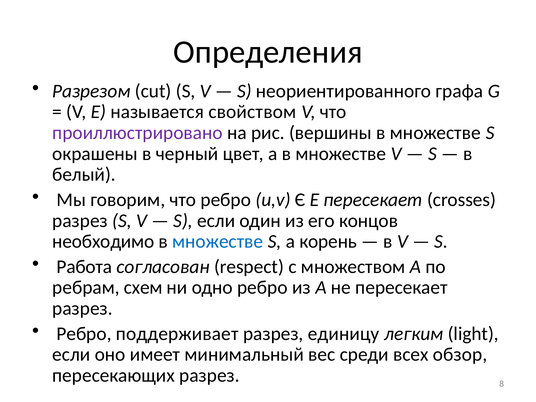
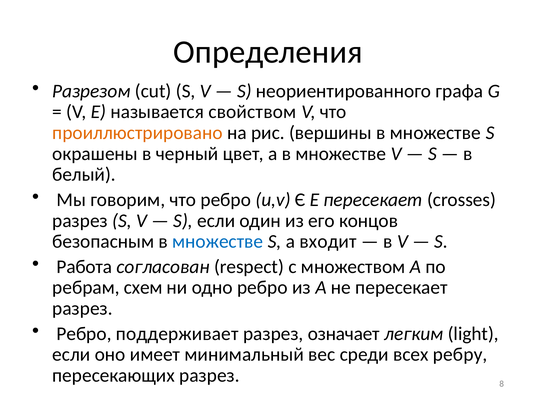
проиллюстрировано colour: purple -> orange (137, 133)
необходимо: необходимо -> безопасным (103, 242)
корень: корень -> входит (328, 242)
единицу: единицу -> означает (344, 334)
обзор: обзор -> ребру (460, 355)
